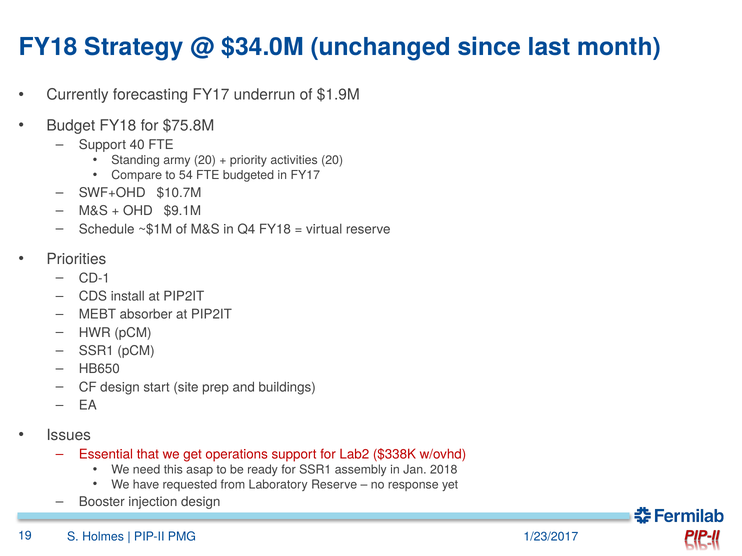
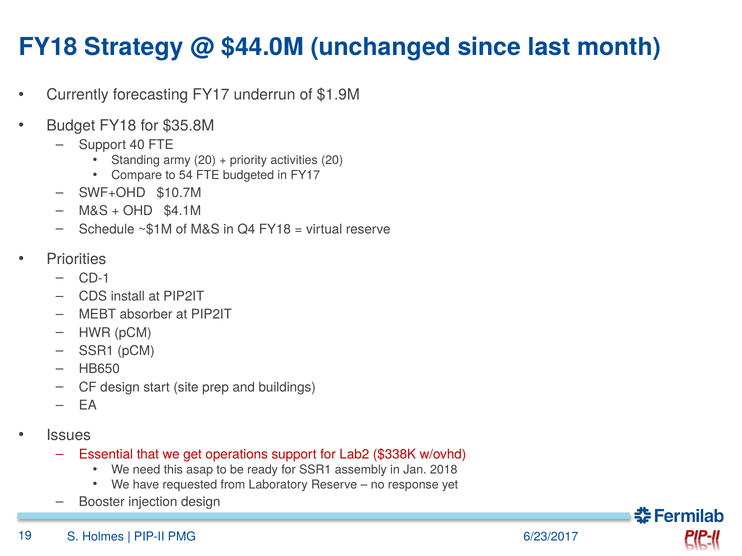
$34.0M: $34.0M -> $44.0M (263, 47)
$75.8M: $75.8M -> $35.8M (189, 126)
$9.1M: $9.1M -> $4.1M (182, 211)
1/23/2017: 1/23/2017 -> 6/23/2017 (551, 537)
